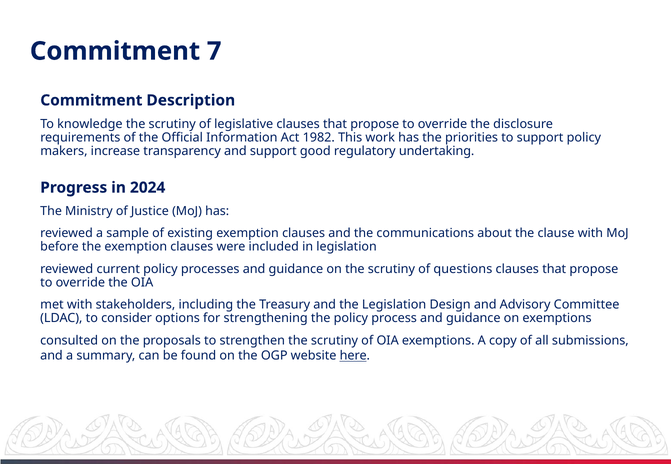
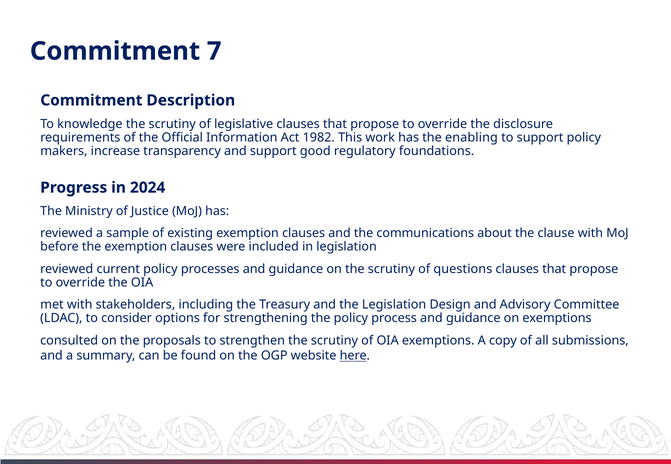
priorities: priorities -> enabling (471, 138)
undertaking: undertaking -> foundations (437, 151)
